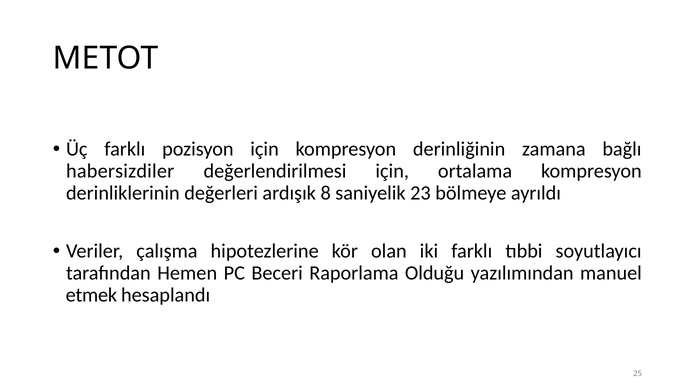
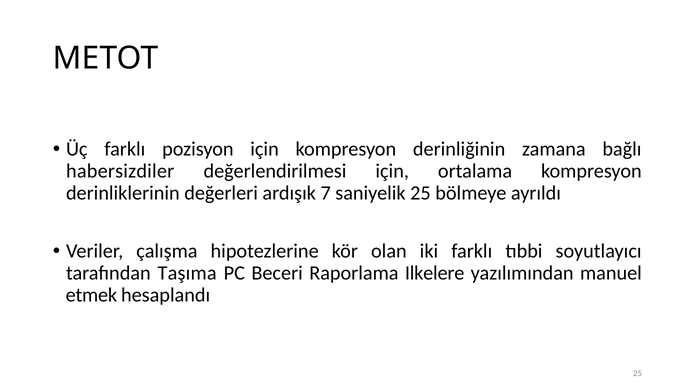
8: 8 -> 7 (326, 193)
saniyelik 23: 23 -> 25 (420, 193)
Hemen: Hemen -> Taşıma (187, 273)
Olduğu: Olduğu -> Ilkelere (435, 273)
